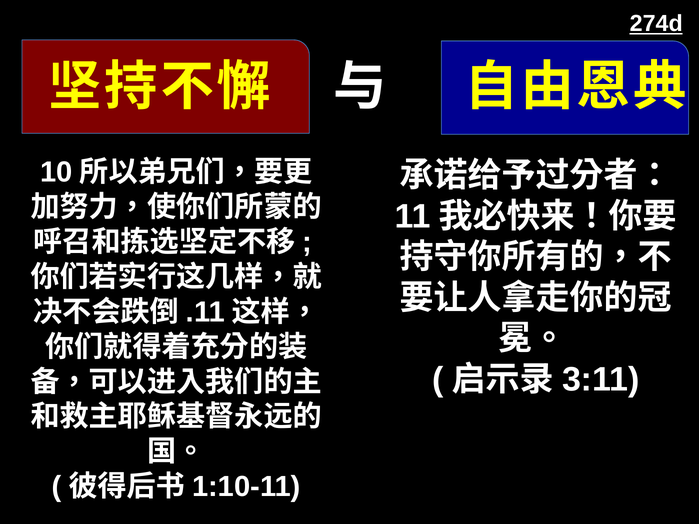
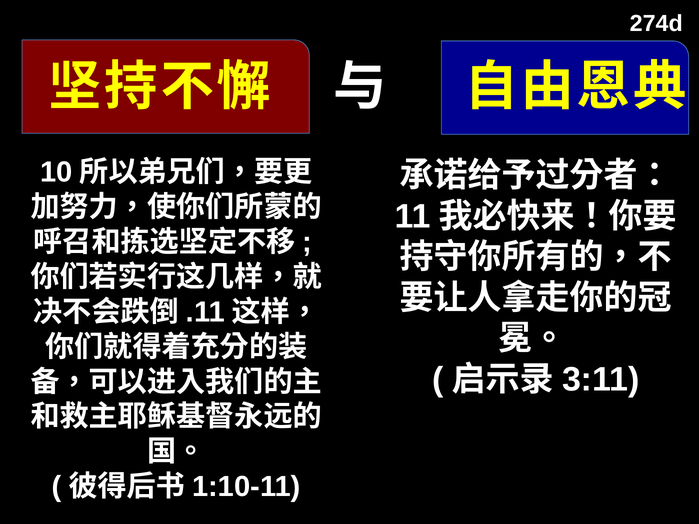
274d underline: present -> none (656, 24)
